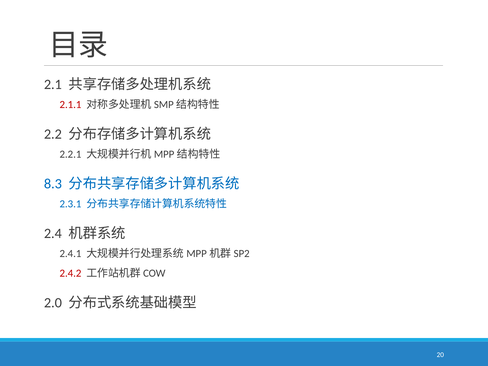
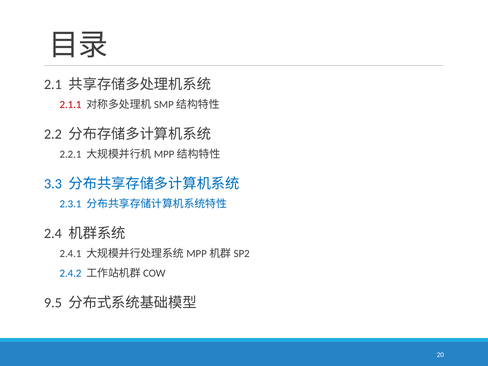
8.3: 8.3 -> 3.3 (53, 184)
2.4.2 colour: red -> blue (70, 273)
2.0: 2.0 -> 9.5 (53, 303)
